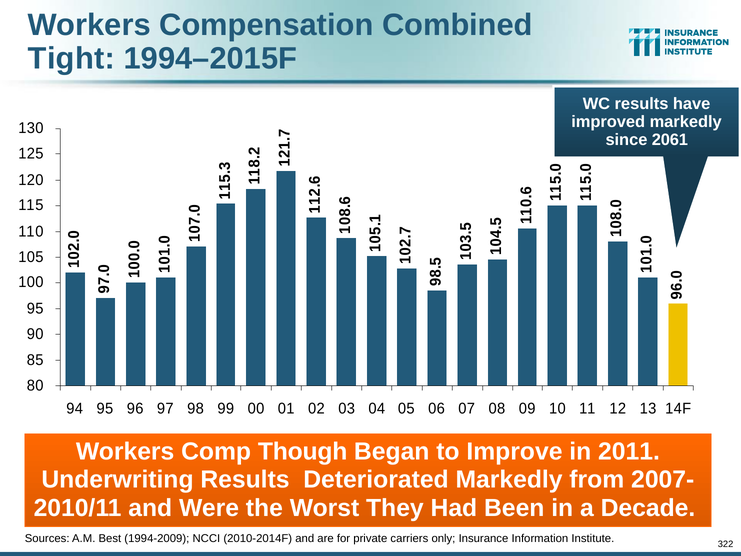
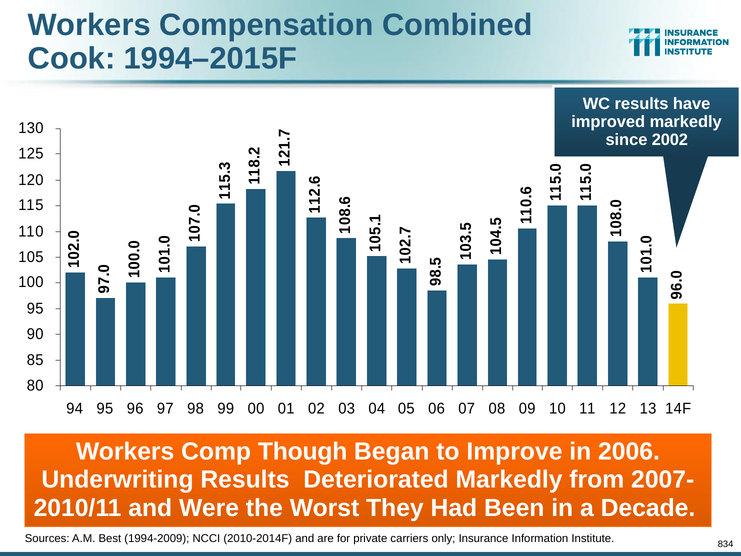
Tight: Tight -> Cook (72, 59)
2061: 2061 -> 2002 (670, 140)
2011: 2011 -> 2006 (629, 451)
322: 322 -> 834 (726, 544)
